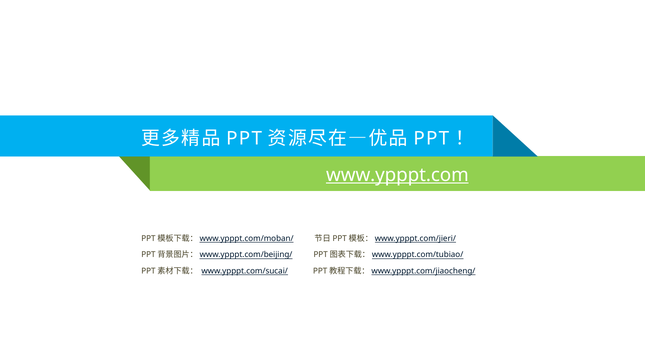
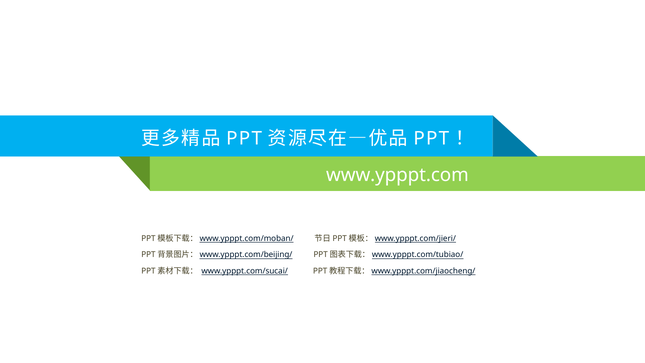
www.ypppt.com underline: present -> none (397, 175)
